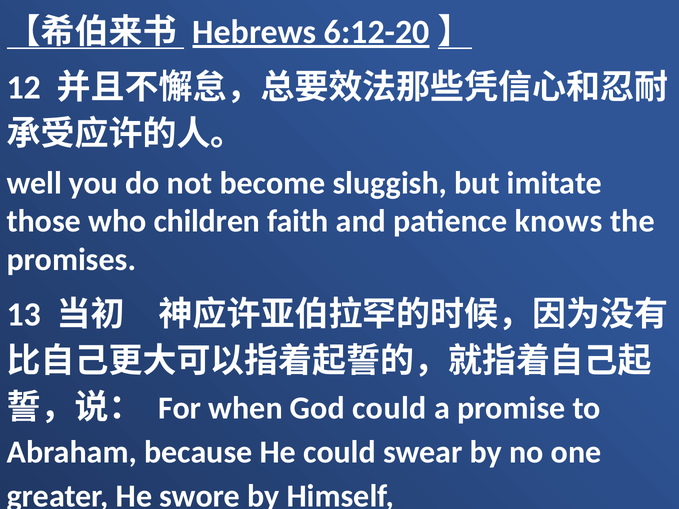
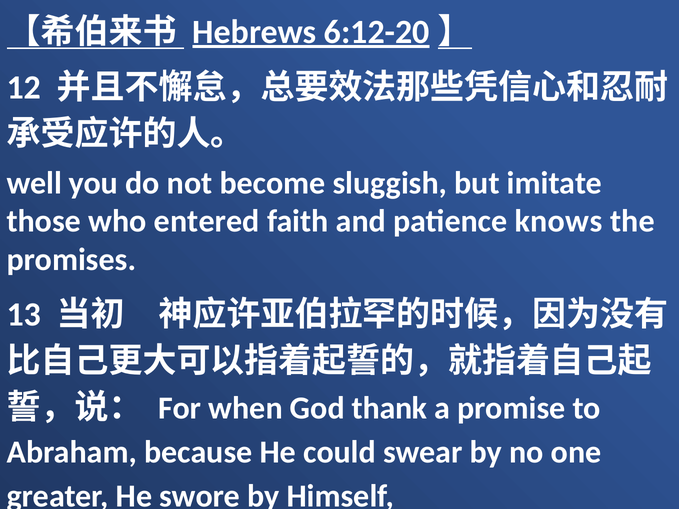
children: children -> entered (207, 222)
God could: could -> thank (390, 408)
